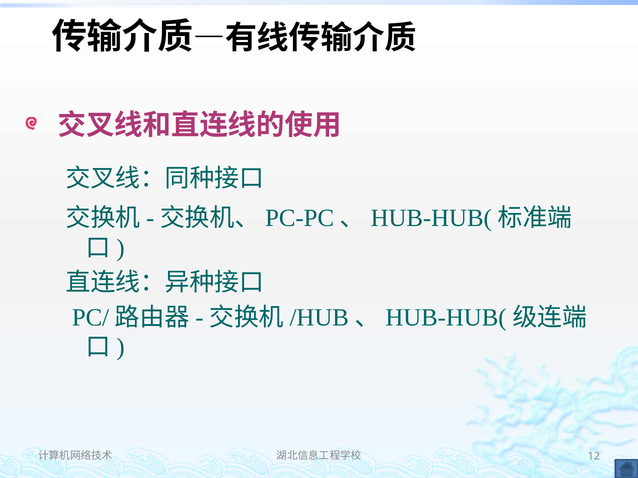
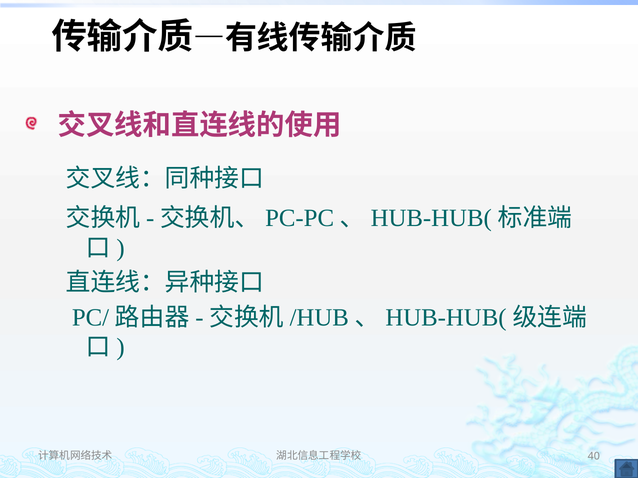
12: 12 -> 40 (594, 457)
